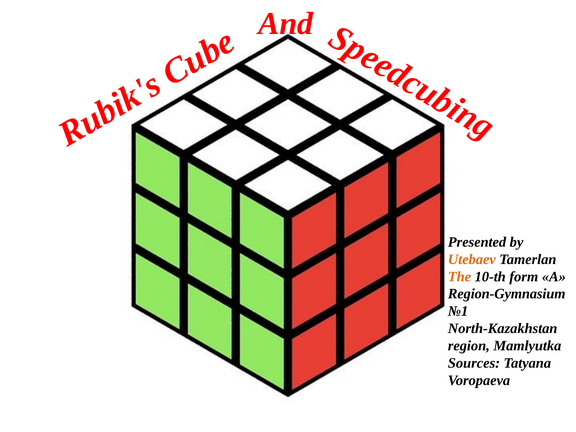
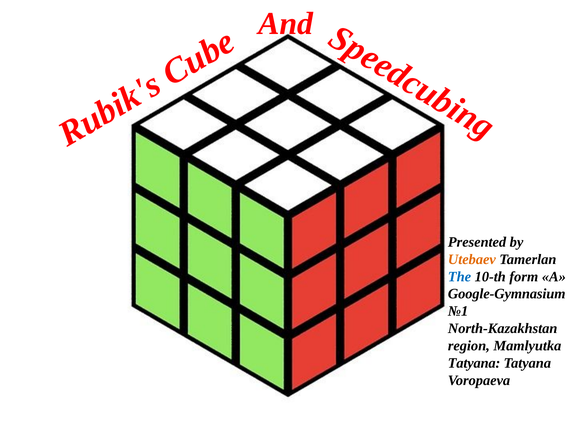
The colour: orange -> blue (459, 277)
Region-Gymnasium: Region-Gymnasium -> Google-Gymnasium (507, 294)
Sources: Sources -> Tatyana (474, 363)
